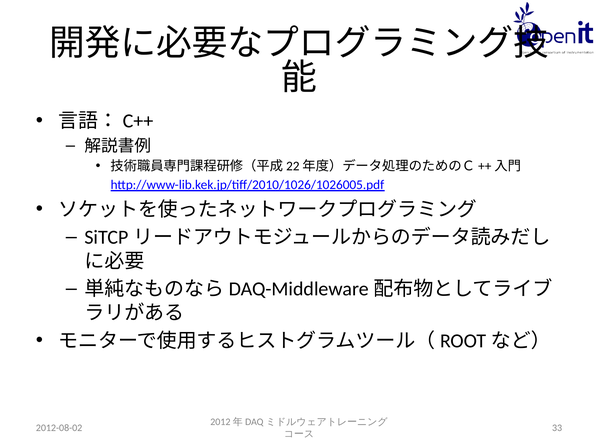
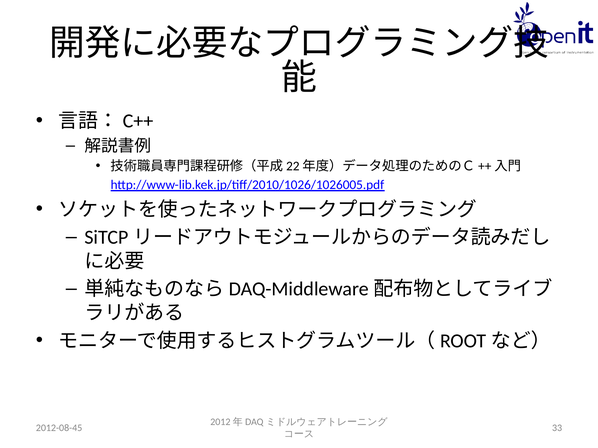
2012-08-02: 2012-08-02 -> 2012-08-45 (59, 428)
